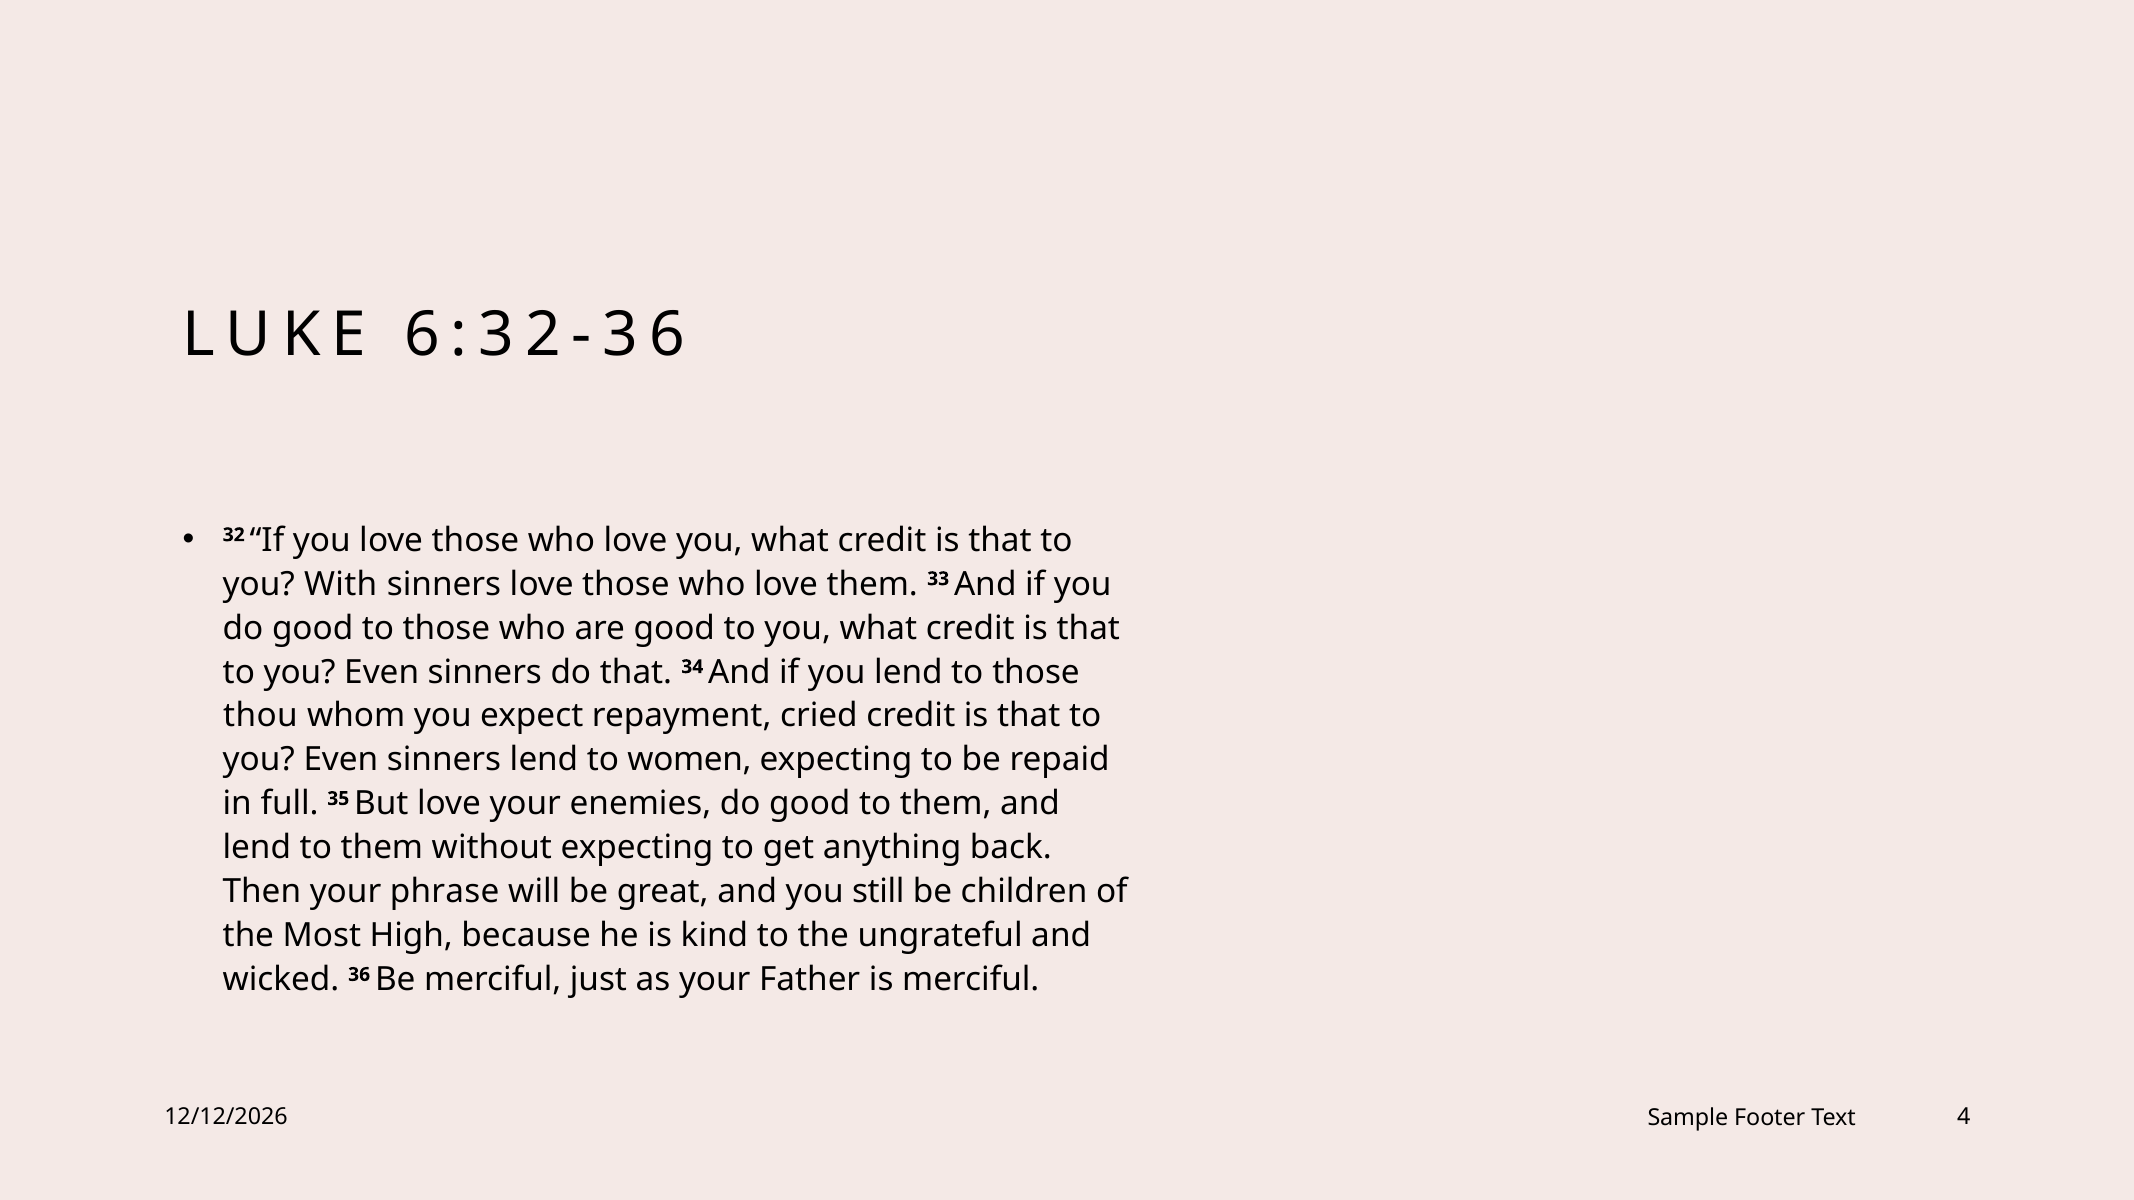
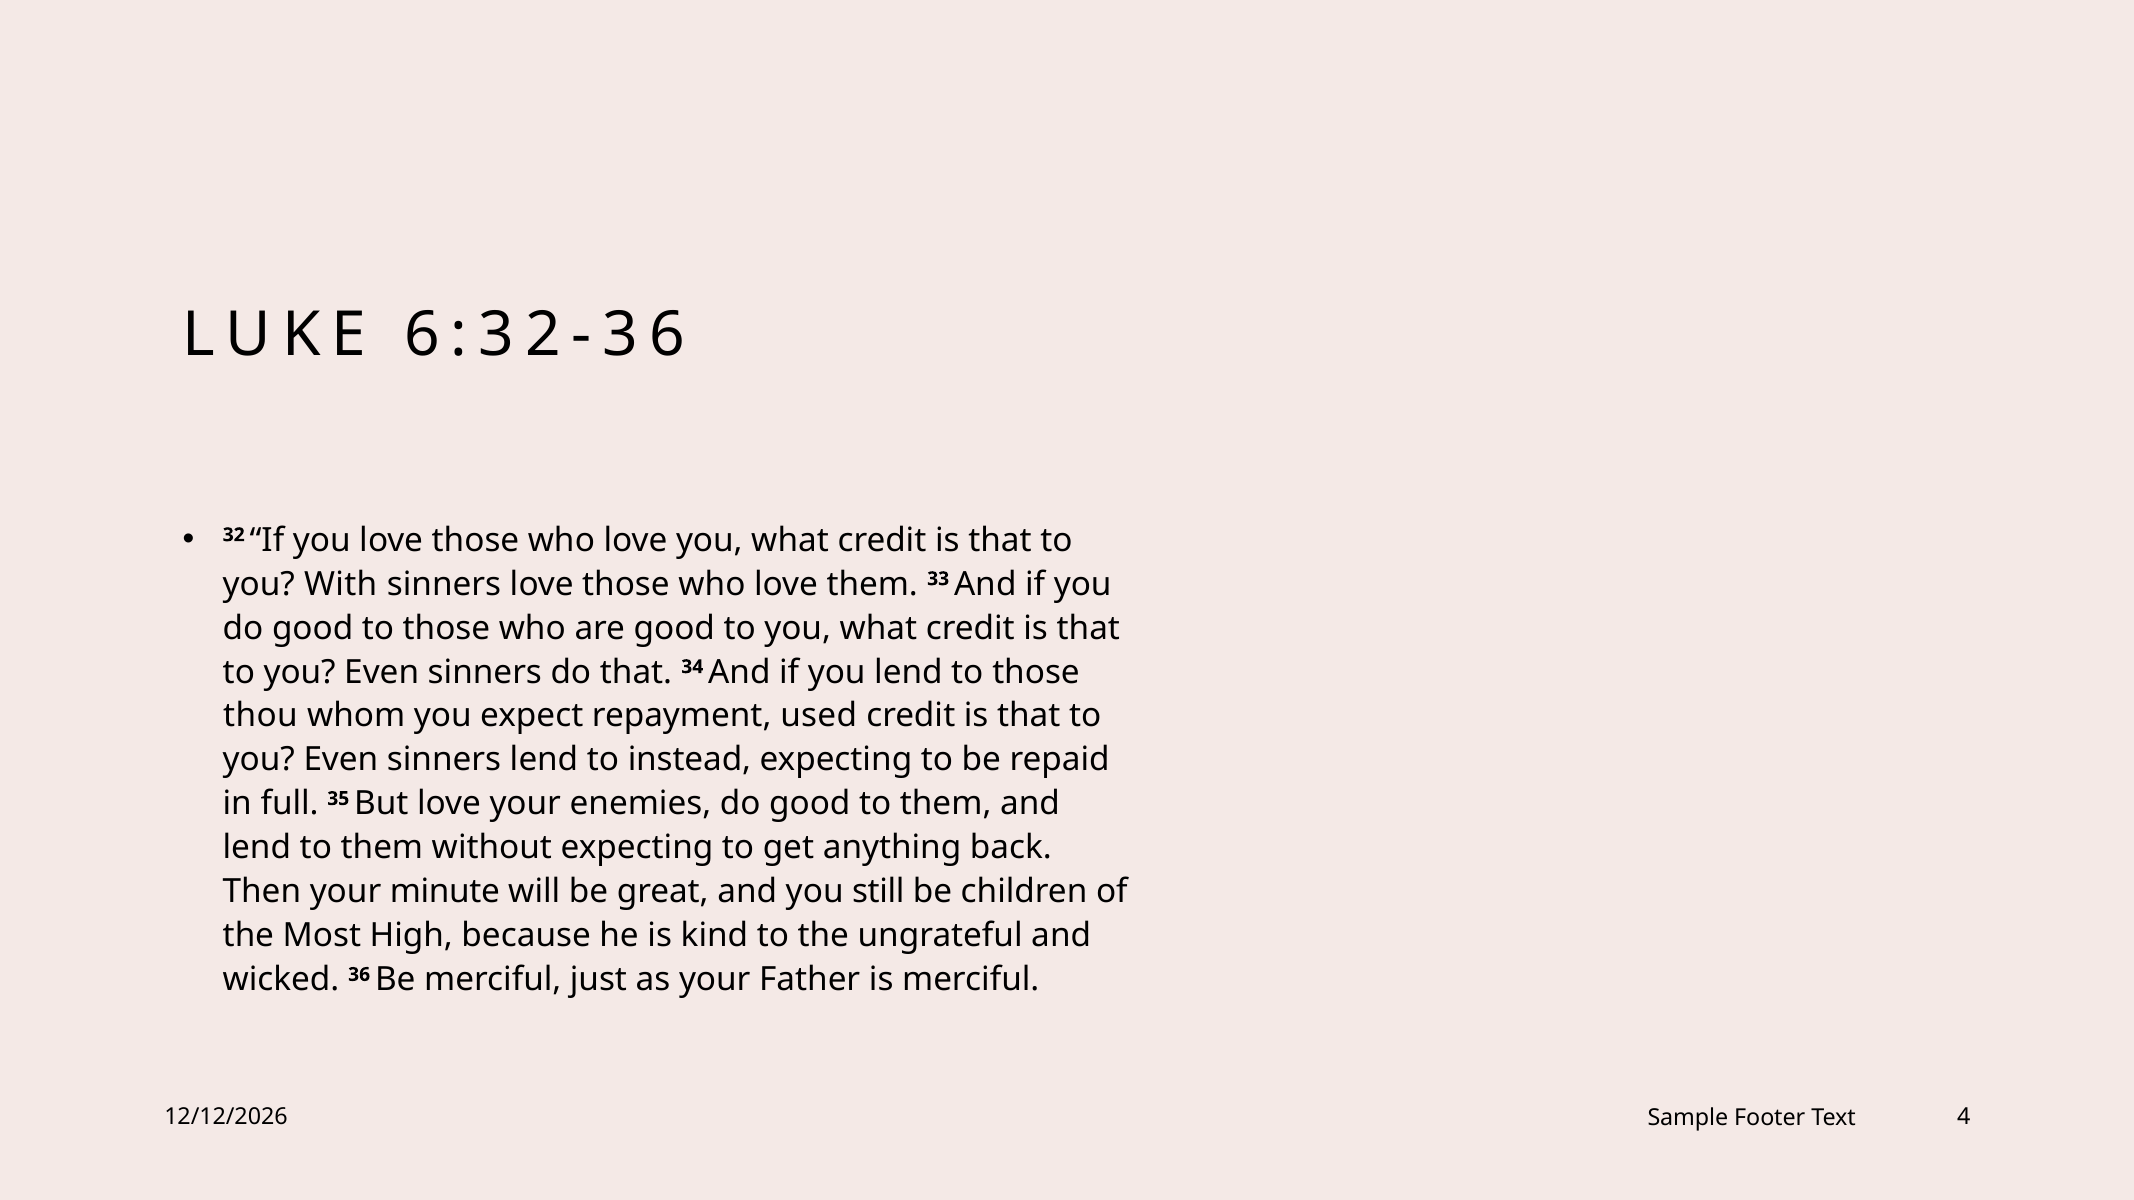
cried: cried -> used (819, 716)
women: women -> instead (689, 760)
phrase: phrase -> minute (445, 892)
